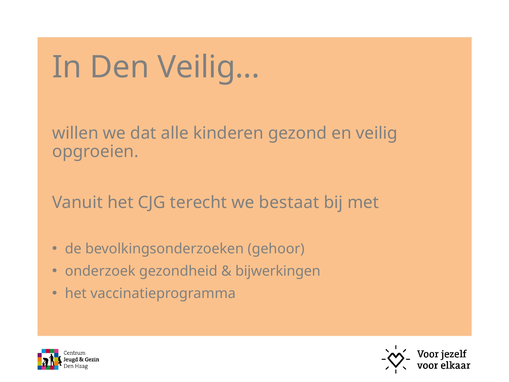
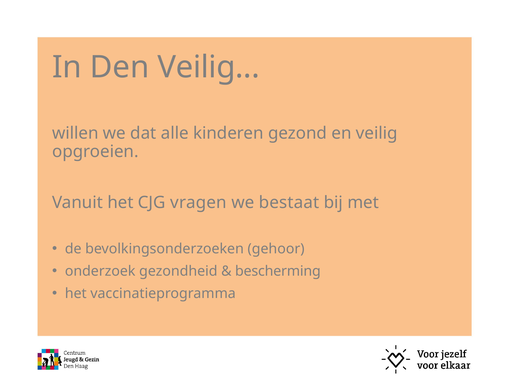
terecht: terecht -> vragen (198, 202)
bijwerkingen: bijwerkingen -> bescherming (278, 271)
